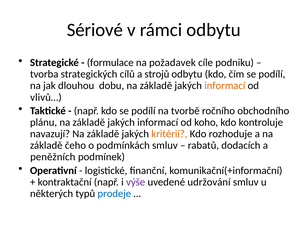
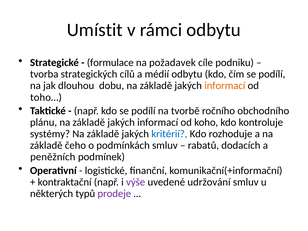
Sériové: Sériové -> Umístit (95, 30)
strojů: strojů -> médií (157, 74)
vlivů…: vlivů… -> toho… (46, 97)
navazují: navazují -> systémy (50, 134)
kritérií colour: orange -> blue (169, 134)
prodeje colour: blue -> purple (114, 194)
